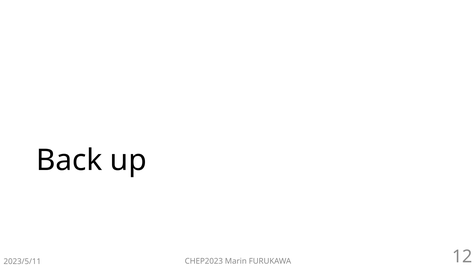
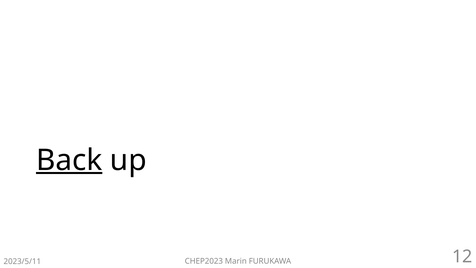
Back underline: none -> present (69, 160)
